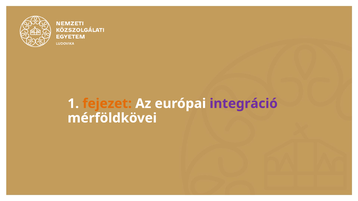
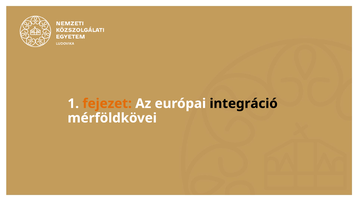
integráció colour: purple -> black (244, 104)
